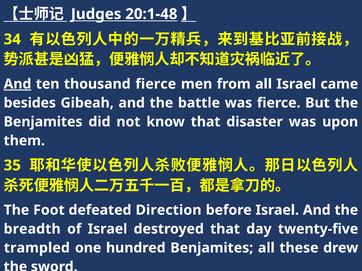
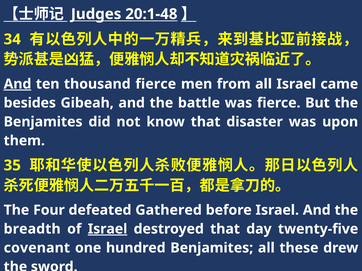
Foot: Foot -> Four (49, 210)
Direction: Direction -> Gathered (169, 210)
Israel underline: none -> present (108, 229)
trampled: trampled -> covenant (37, 248)
